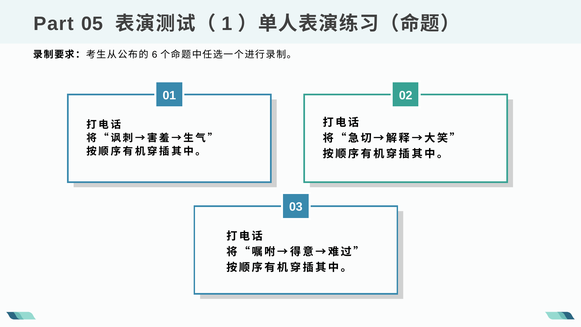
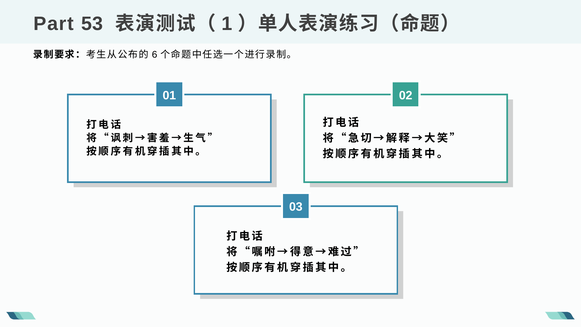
05: 05 -> 53 (92, 24)
